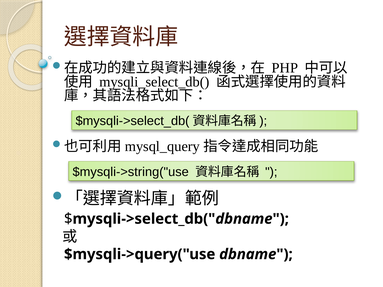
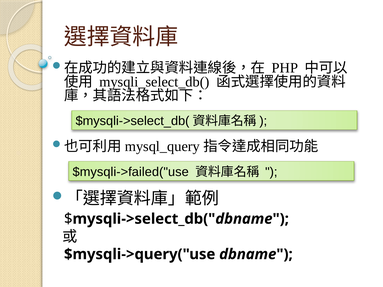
$mysqli->string("use: $mysqli->string("use -> $mysqli->failed("use (131, 172)
